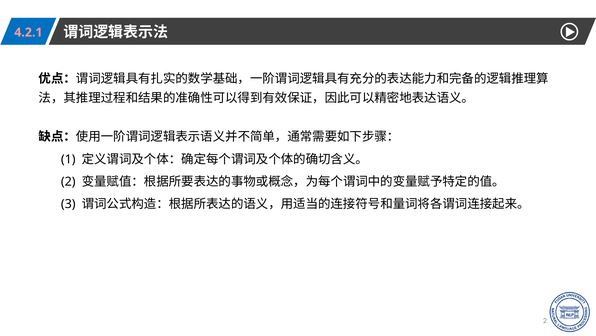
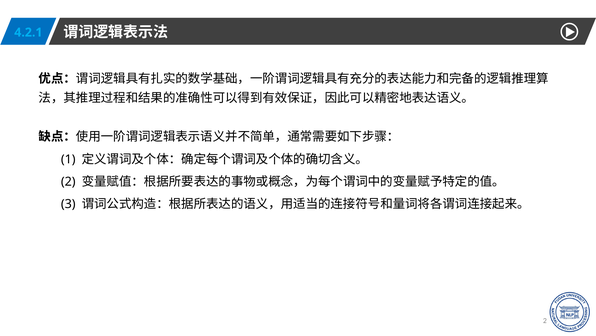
4.2.1 colour: pink -> light blue (28, 32)
